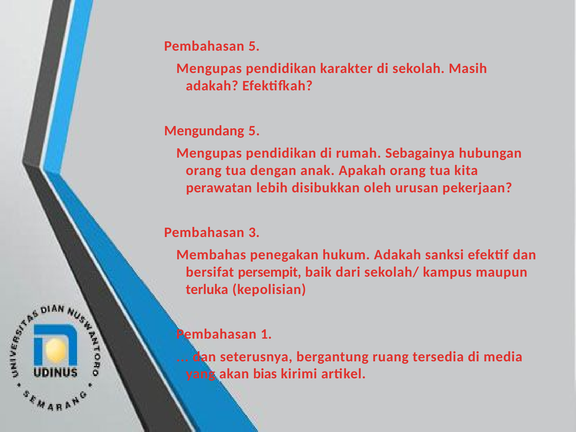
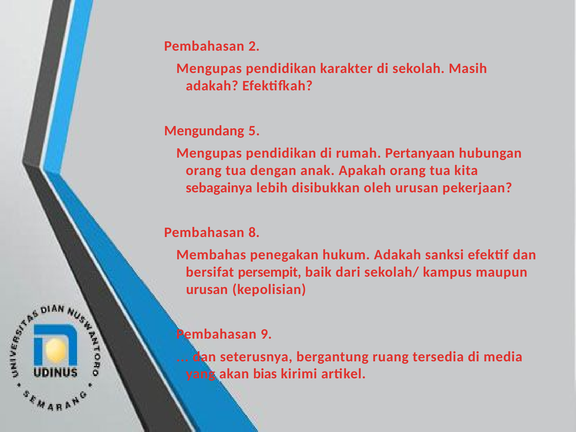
Pembahasan 5: 5 -> 2 (254, 46)
Sebagainya: Sebagainya -> Pertanyaan (420, 153)
perawatan: perawatan -> sebagainya (219, 188)
3: 3 -> 8 (254, 232)
terluka: terluka -> urusan (207, 289)
1: 1 -> 9 (266, 334)
